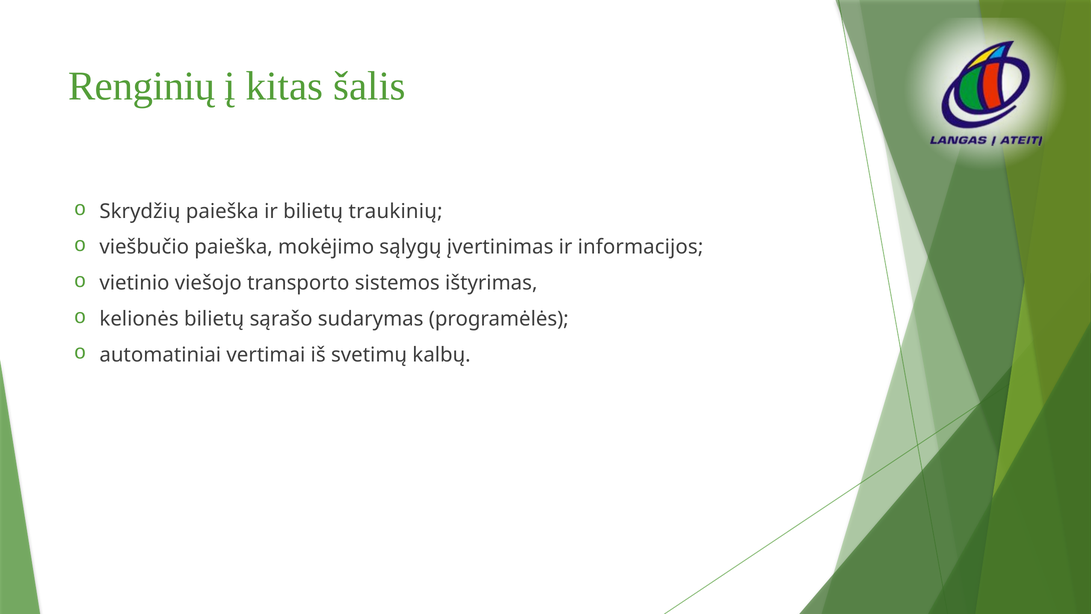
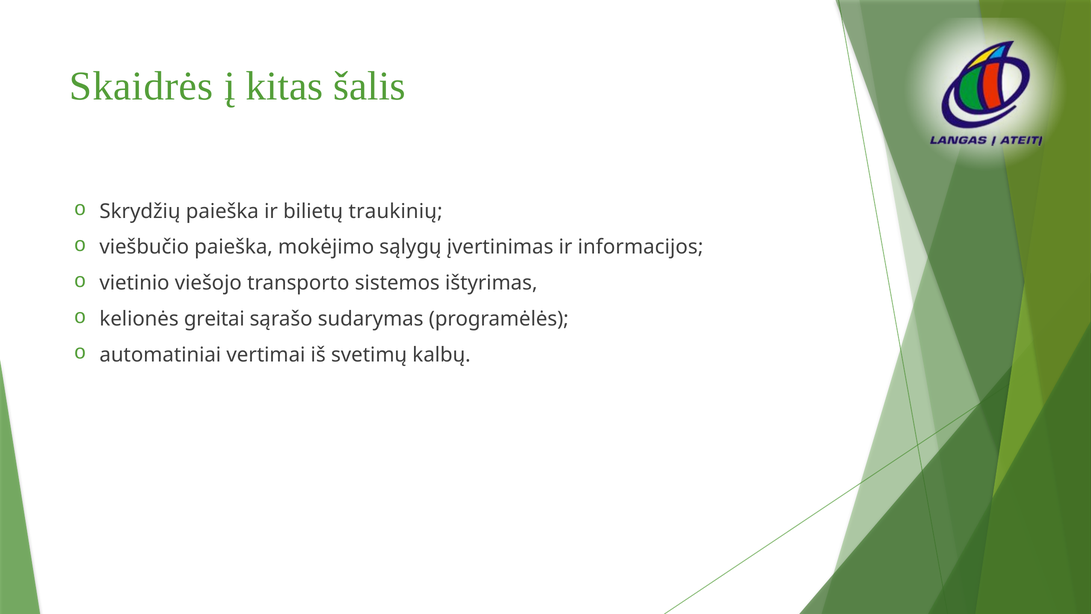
Renginių: Renginių -> Skaidrės (141, 86)
kelionės bilietų: bilietų -> greitai (214, 319)
